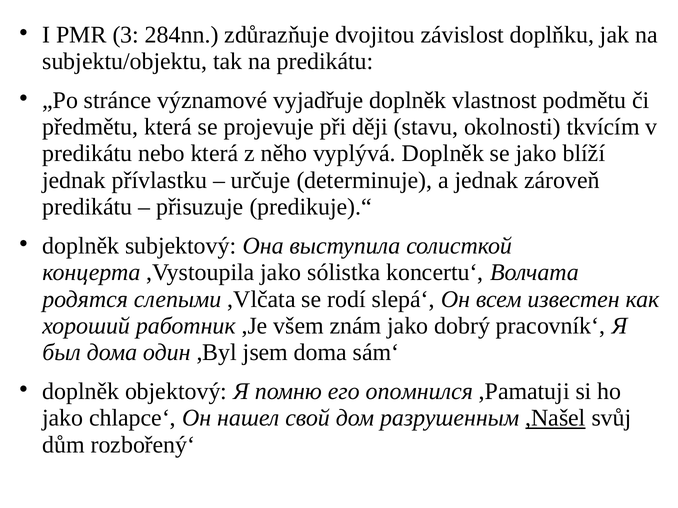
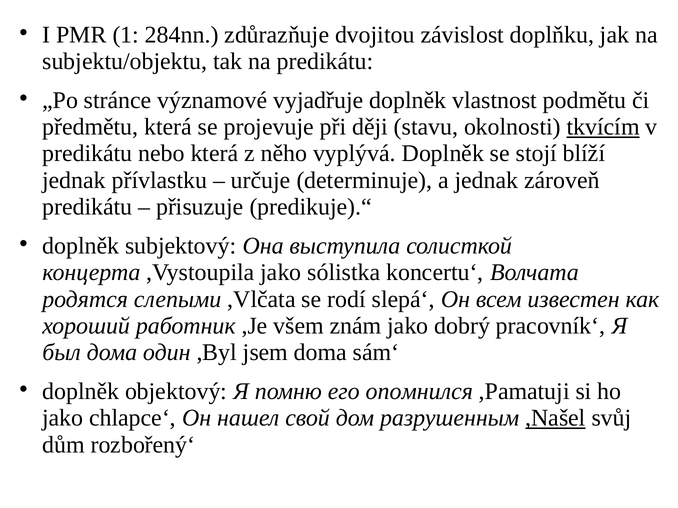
3: 3 -> 1 (126, 35)
tkvícím underline: none -> present (603, 127)
se jako: jako -> stojí (536, 154)
